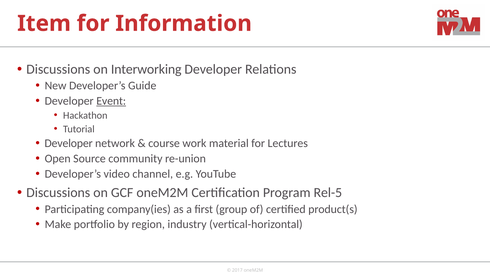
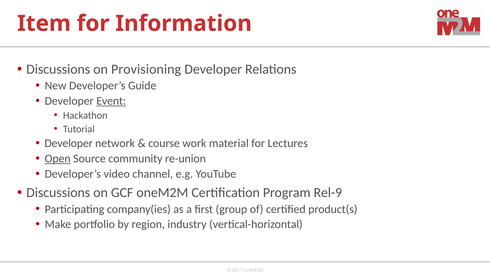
Interworking: Interworking -> Provisioning (146, 69)
Open underline: none -> present (58, 158)
Rel-5: Rel-5 -> Rel-9 (328, 193)
